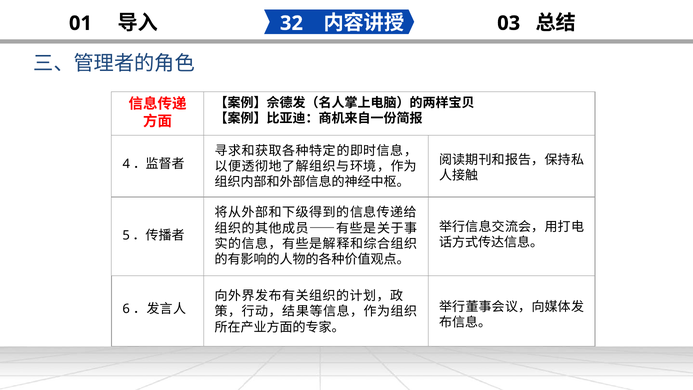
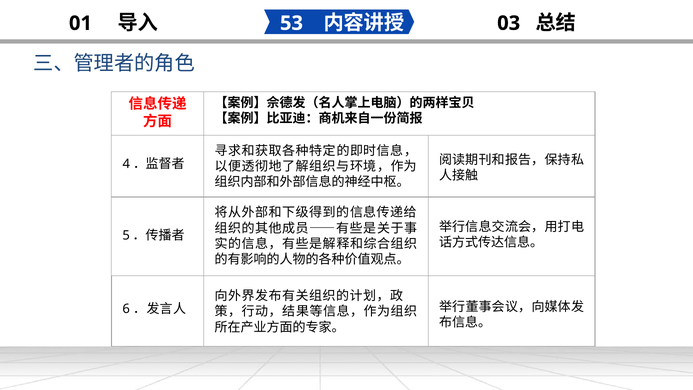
32: 32 -> 53 (291, 23)
